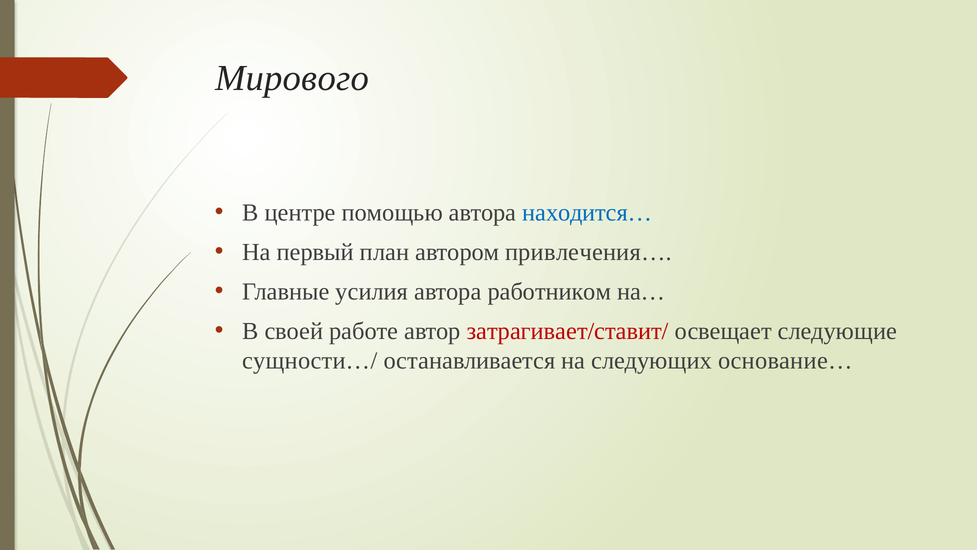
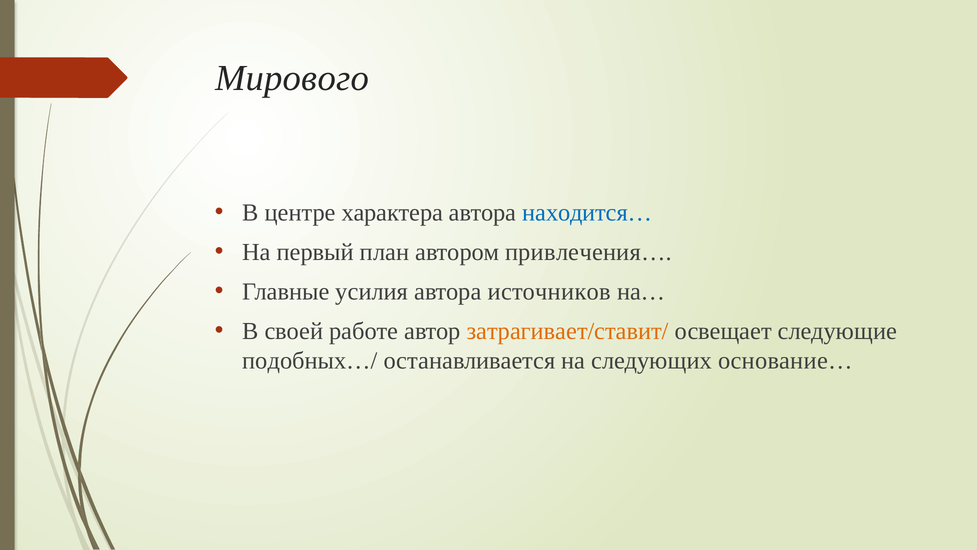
помощью: помощью -> характера (392, 213)
работником: работником -> источников (549, 292)
затрагивает/ставит/ colour: red -> orange (568, 331)
сущности…/: сущности…/ -> подобных…/ (310, 360)
